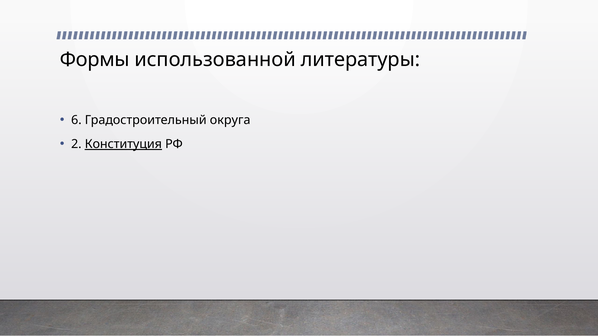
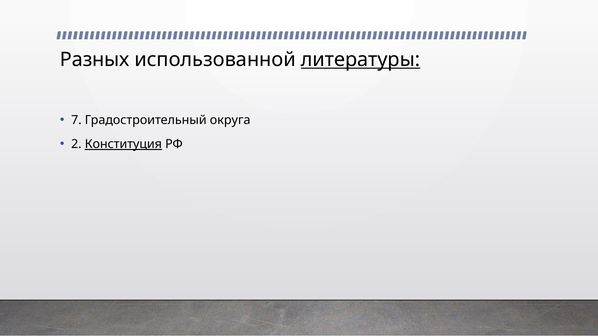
Формы: Формы -> Разных (95, 60)
литературы underline: none -> present (361, 60)
6: 6 -> 7 (76, 120)
